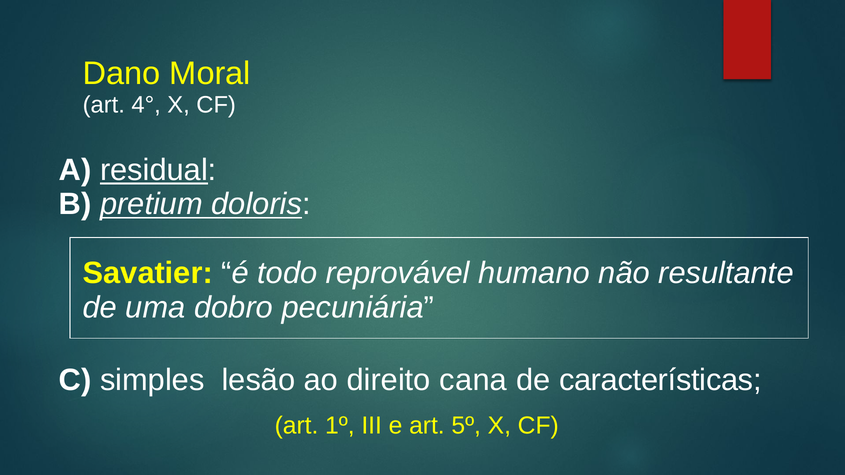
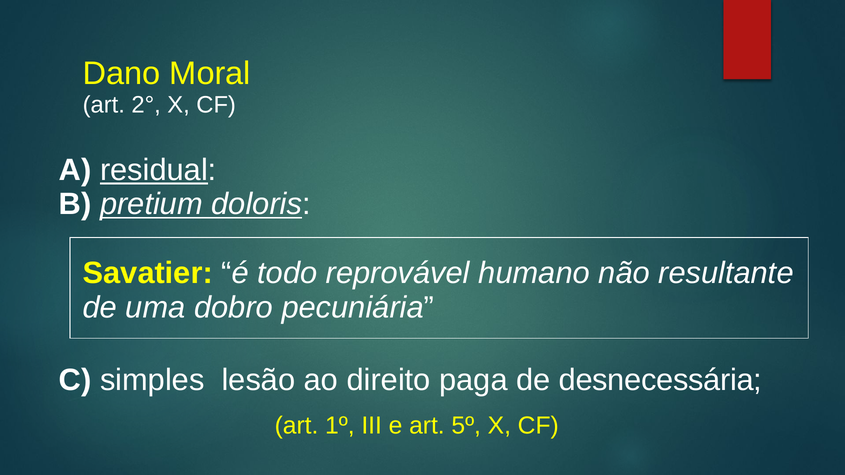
4°: 4° -> 2° (146, 105)
cana: cana -> paga (473, 380)
características: características -> desnecessária (660, 380)
